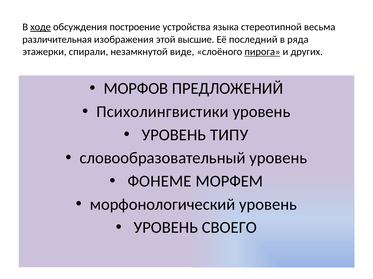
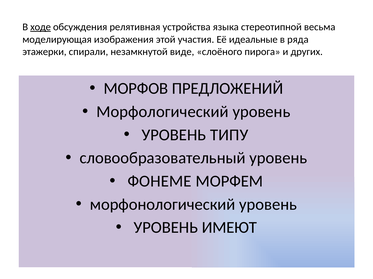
построение: построение -> релятивная (135, 27)
различительная: различительная -> моделирующая (57, 39)
высшие: высшие -> участия (196, 39)
последний: последний -> идеальные (253, 39)
пирога underline: present -> none (262, 52)
Психолингвистики: Психолингвистики -> Морфологический (163, 112)
СВОЕГО: СВОЕГО -> ИМЕЮТ (229, 228)
